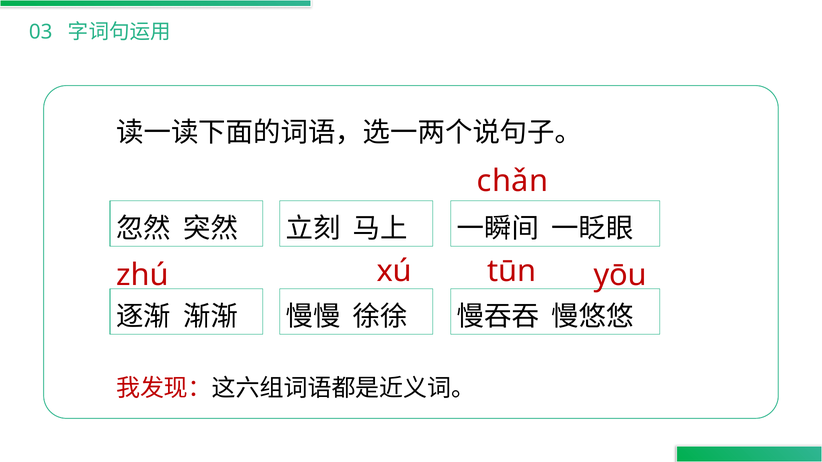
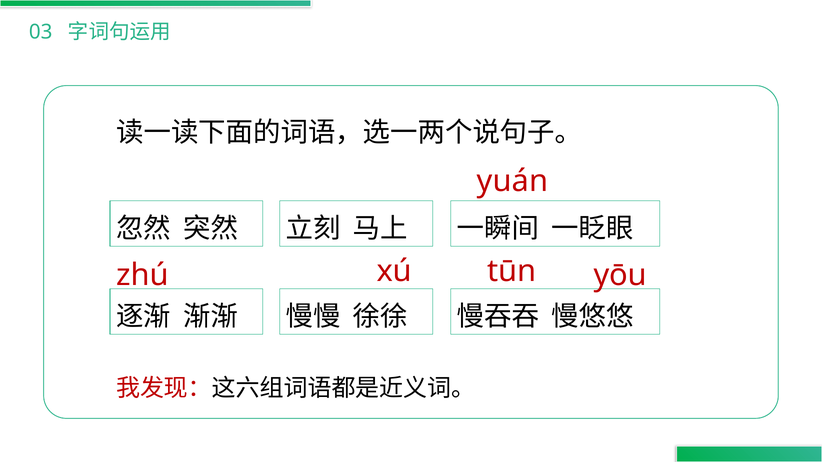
chǎn: chǎn -> yuán (513, 181)
